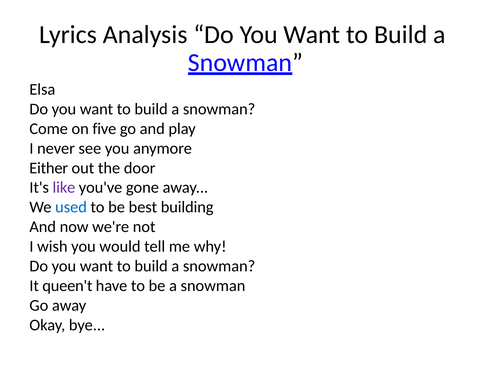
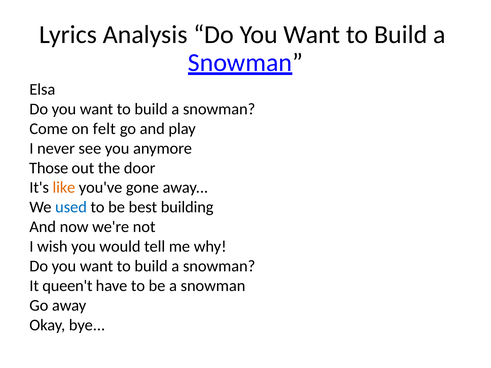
five: five -> felt (104, 129)
Either: Either -> Those (49, 168)
like colour: purple -> orange (64, 188)
